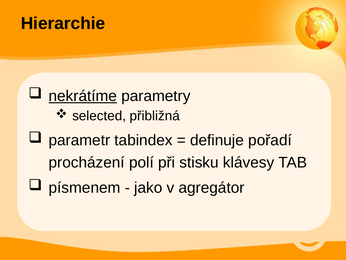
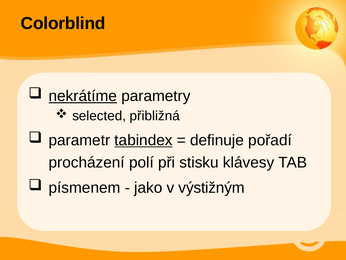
Hierarchie: Hierarchie -> Colorblind (63, 23)
tabindex underline: none -> present (144, 140)
agregátor: agregátor -> výstižným (212, 187)
